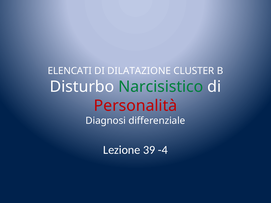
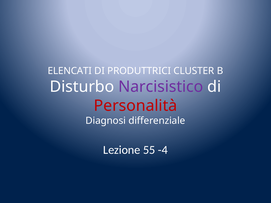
DILATAZIONE: DILATAZIONE -> PRODUTTRICI (139, 71)
Narcisistico colour: green -> purple (161, 87)
39: 39 -> 55 (149, 150)
